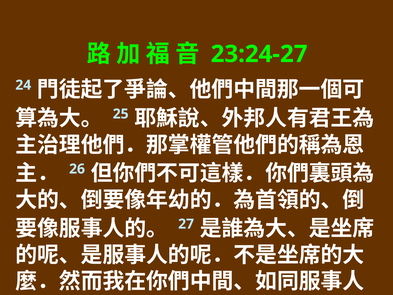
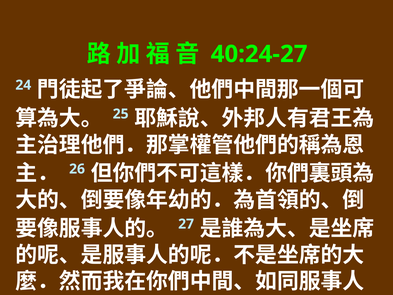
23:24-27: 23:24-27 -> 40:24-27 (259, 54)
